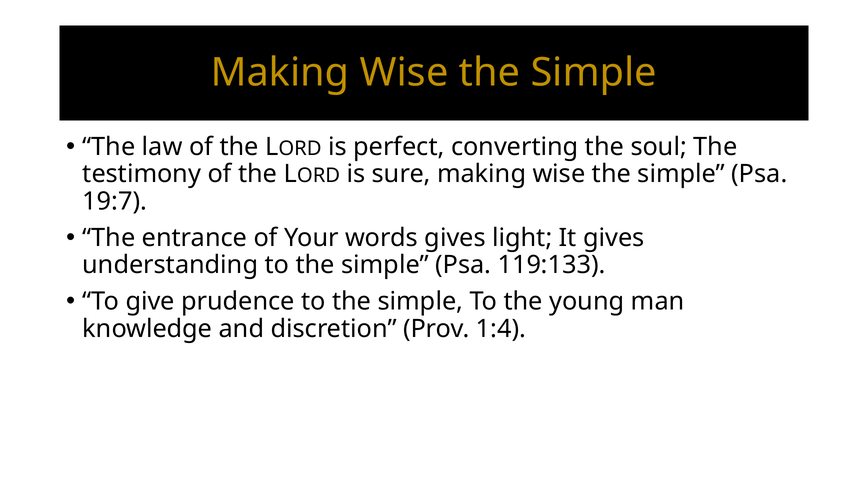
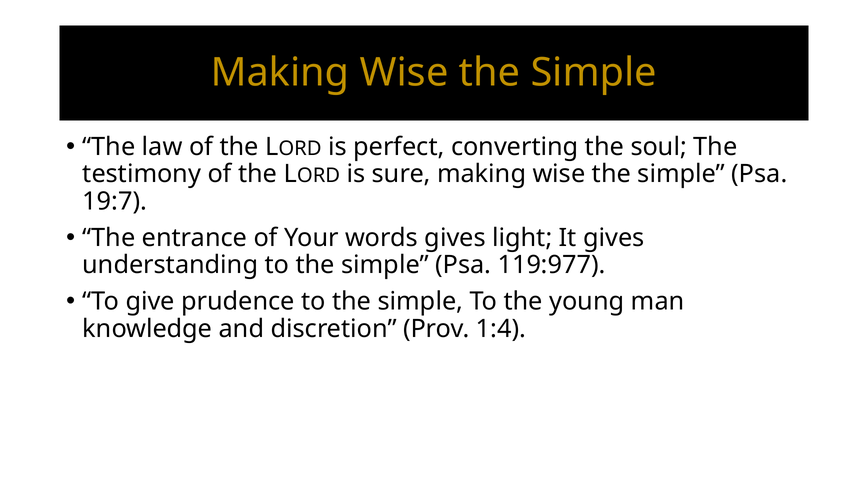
119:133: 119:133 -> 119:977 (552, 265)
